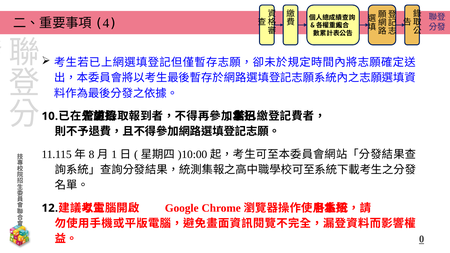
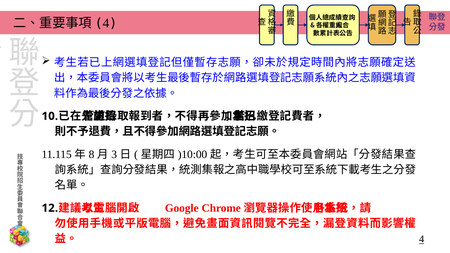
1: 1 -> 3 (114, 154)
0: 0 -> 4 (422, 239)
